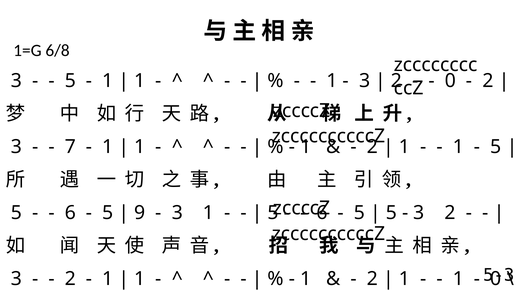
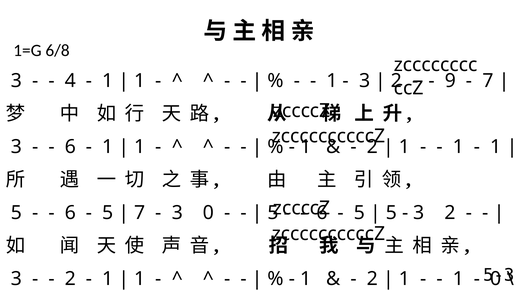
5: 5 -> 4 (70, 81)
0: 0 -> 9 (450, 81)
2: 2 -> 7 (488, 81)
7: 7 -> 6 (70, 147)
5: 5 -> 1 (496, 147)
9: 9 -> 7 (140, 213)
3 1: 1 -> 0 (209, 213)
